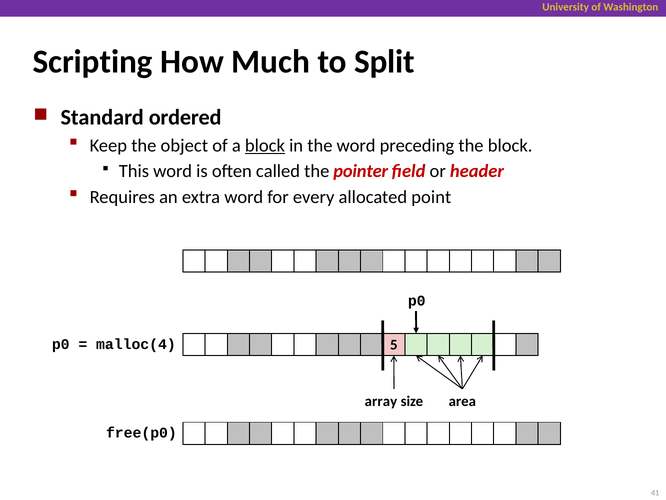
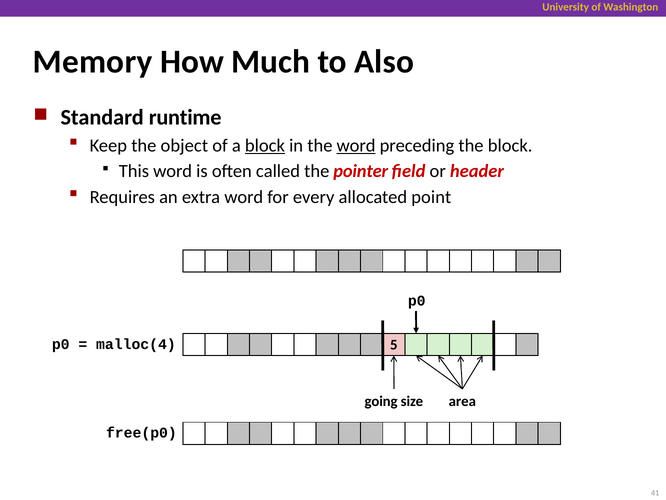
Scripting: Scripting -> Memory (93, 62)
Split: Split -> Also (384, 62)
ordered: ordered -> runtime (185, 117)
word underline: none -> present (356, 145)
array: array -> going (381, 401)
